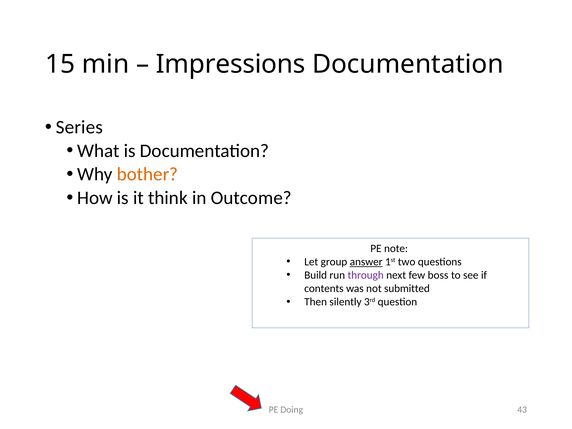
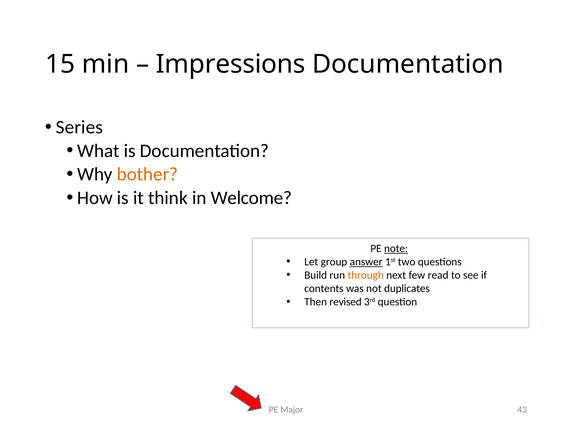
Outcome: Outcome -> Welcome (251, 198)
note underline: none -> present (396, 249)
through colour: purple -> orange (366, 275)
boss: boss -> read (438, 275)
submitted: submitted -> duplicates (407, 289)
silently: silently -> revised (346, 302)
Doing: Doing -> Major (292, 410)
